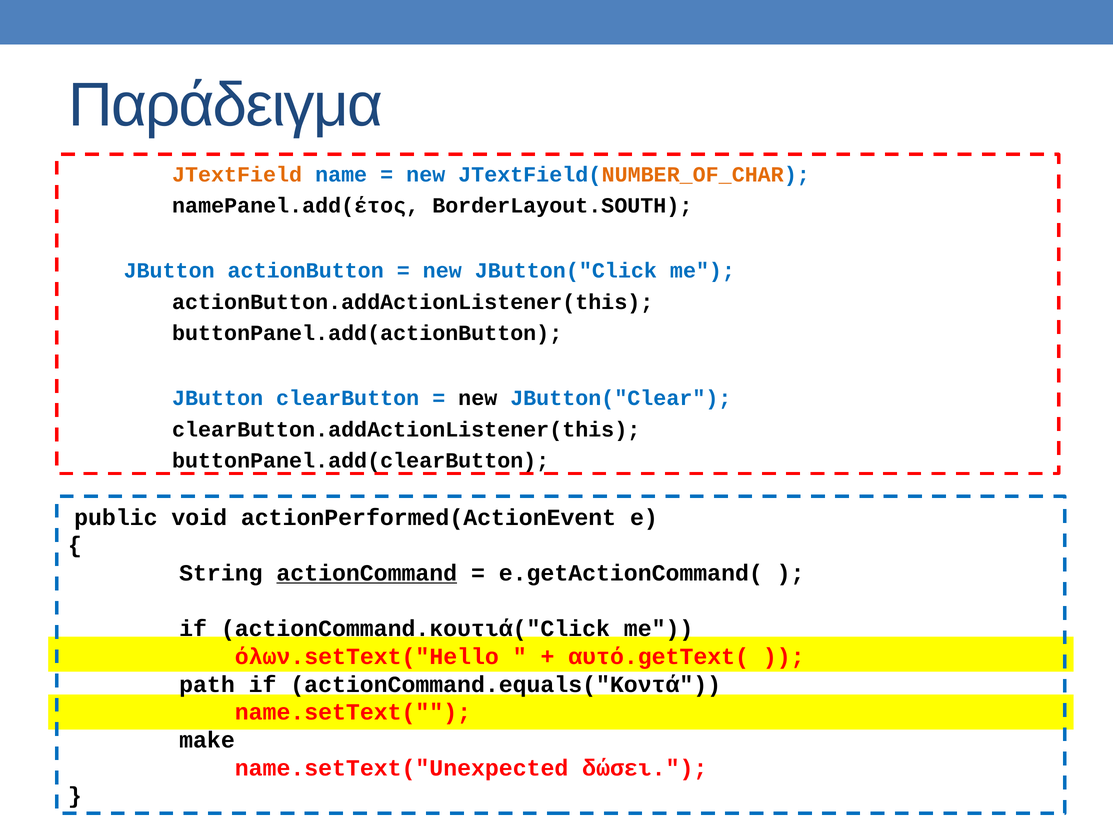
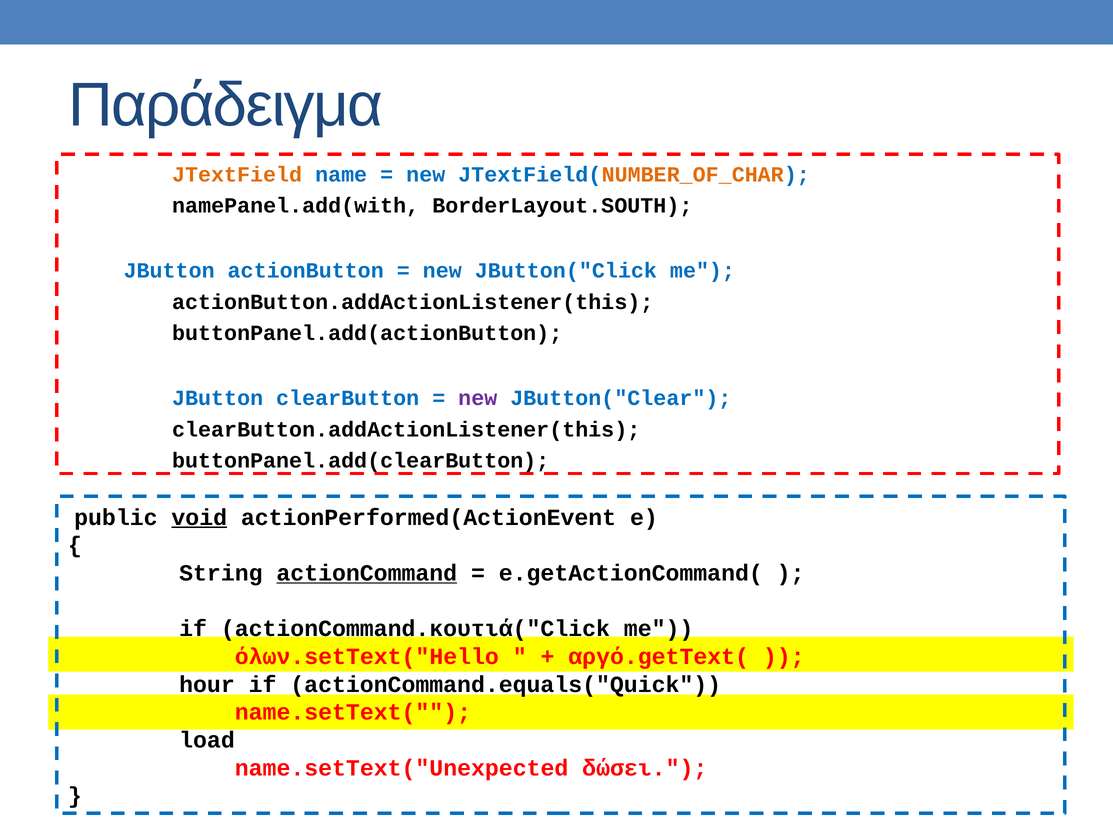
namePanel.add(έτος: namePanel.add(έτος -> namePanel.add(with (296, 206)
new colour: black -> purple (478, 398)
void underline: none -> present (199, 517)
αυτό.getText(: αυτό.getText( -> αργό.getText( (659, 656)
path: path -> hour (207, 684)
actionCommand.equals("Κοντά: actionCommand.equals("Κοντά -> actionCommand.equals("Quick (506, 684)
make: make -> load (207, 740)
